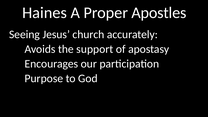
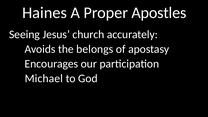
support: support -> belongs (95, 49)
Purpose: Purpose -> Michael (44, 78)
